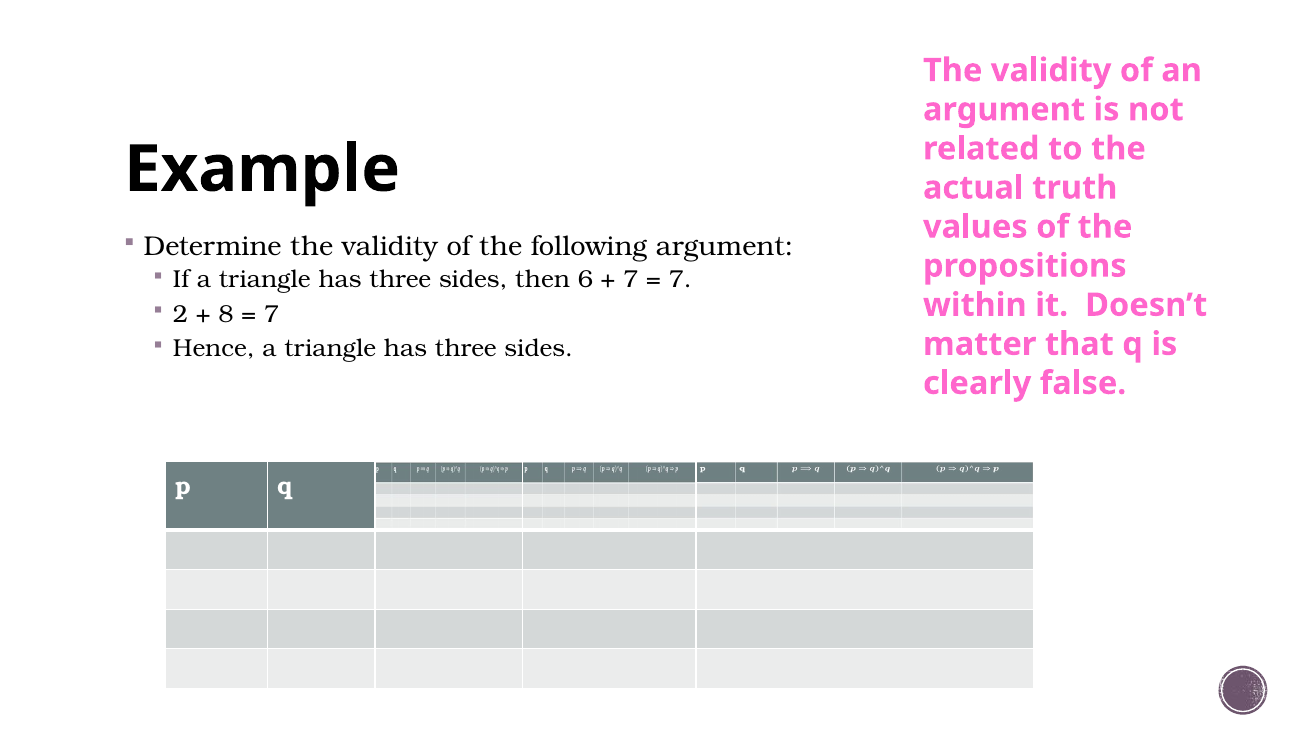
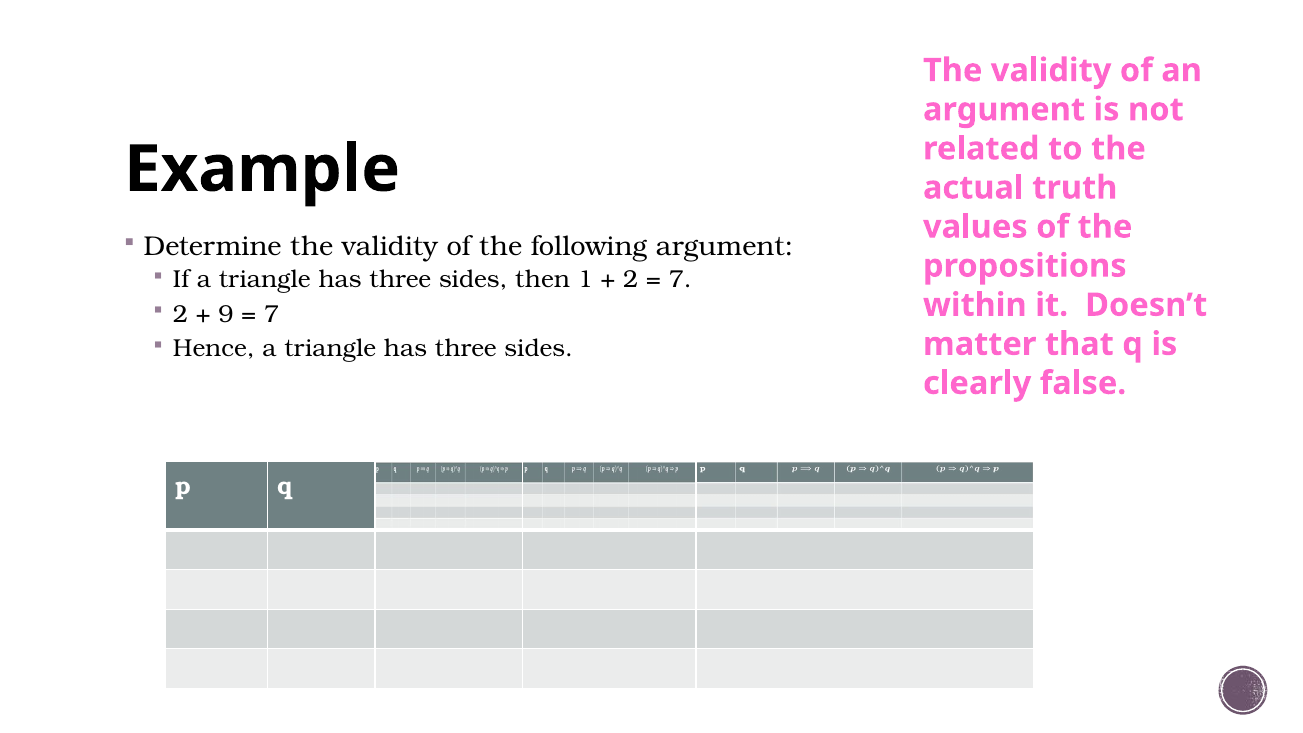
6: 6 -> 1 (585, 279)
7: 7 -> 2 (631, 279)
8: 8 -> 9 (226, 314)
